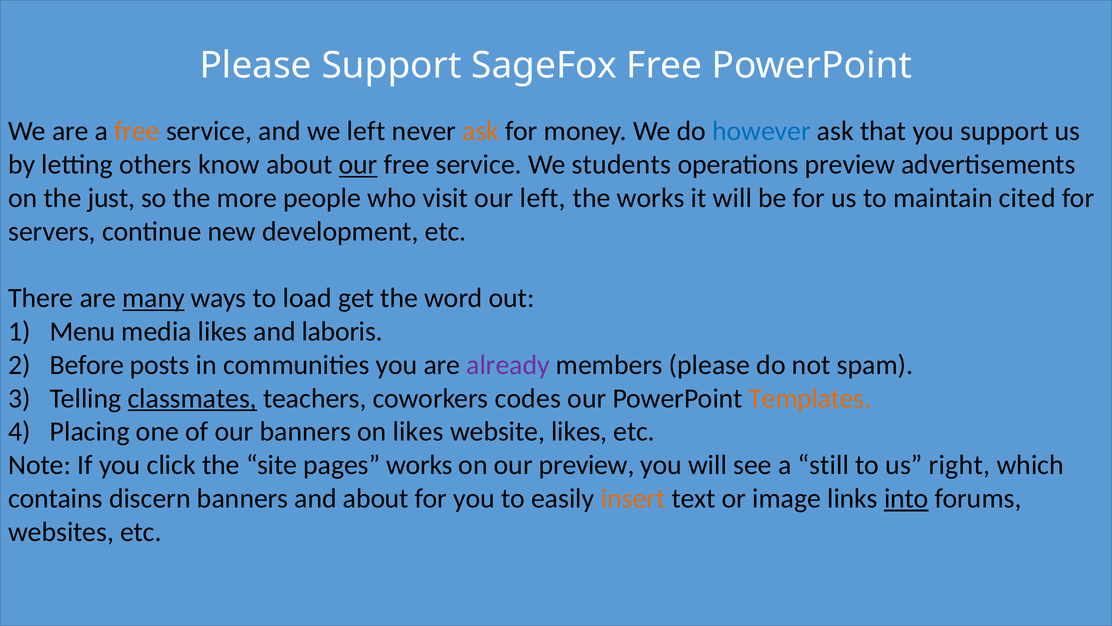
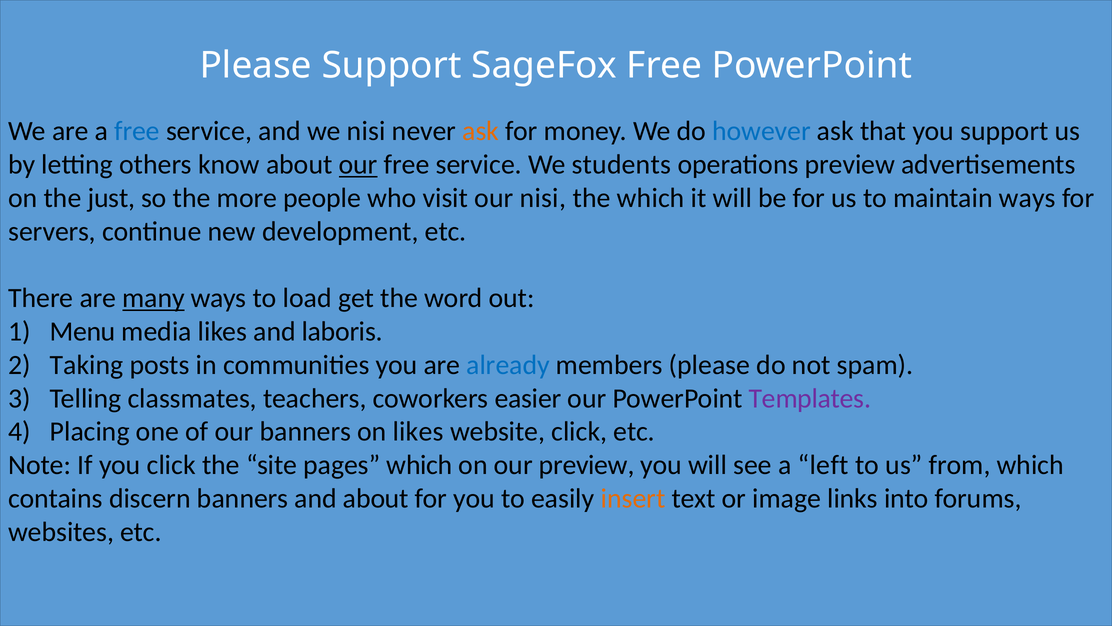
free colour: orange -> blue (137, 131)
we left: left -> nisi (366, 131)
our left: left -> nisi (543, 198)
the works: works -> which (651, 198)
maintain cited: cited -> ways (1027, 198)
Before: Before -> Taking (87, 365)
already colour: purple -> blue (508, 365)
classmates underline: present -> none (192, 398)
codes: codes -> easier (528, 398)
Templates colour: orange -> purple (810, 398)
website likes: likes -> click (579, 431)
pages works: works -> which (420, 465)
still: still -> left (823, 465)
right: right -> from (960, 465)
into underline: present -> none (906, 498)
